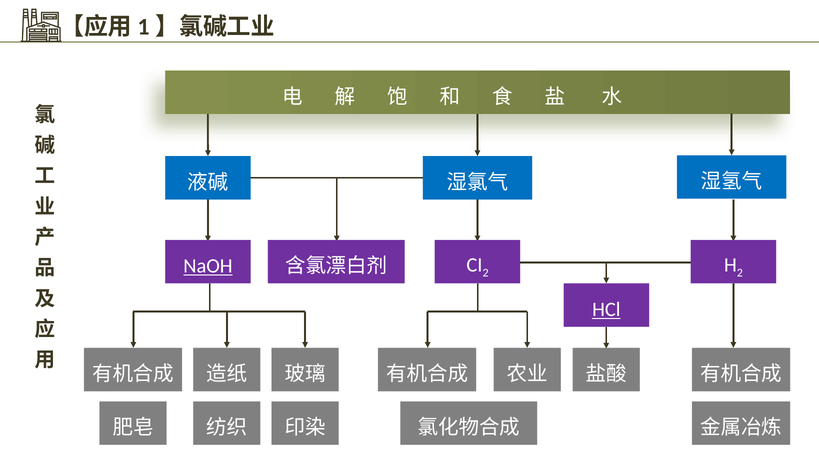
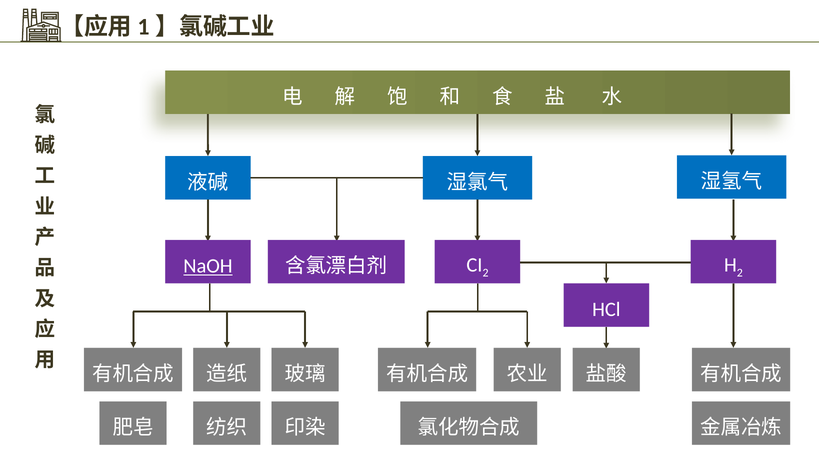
HCl underline: present -> none (606, 310)
